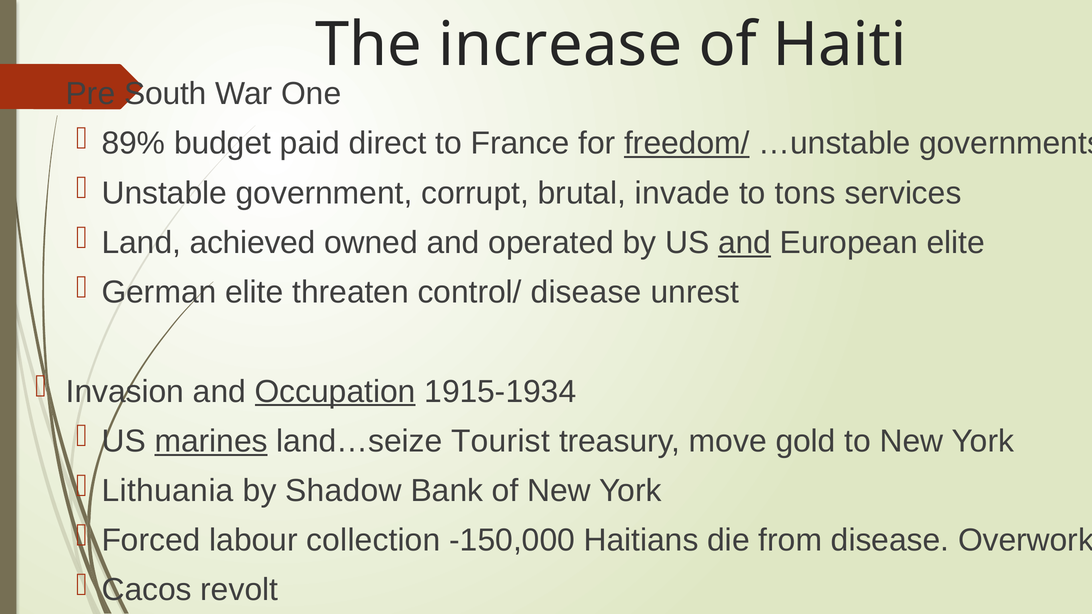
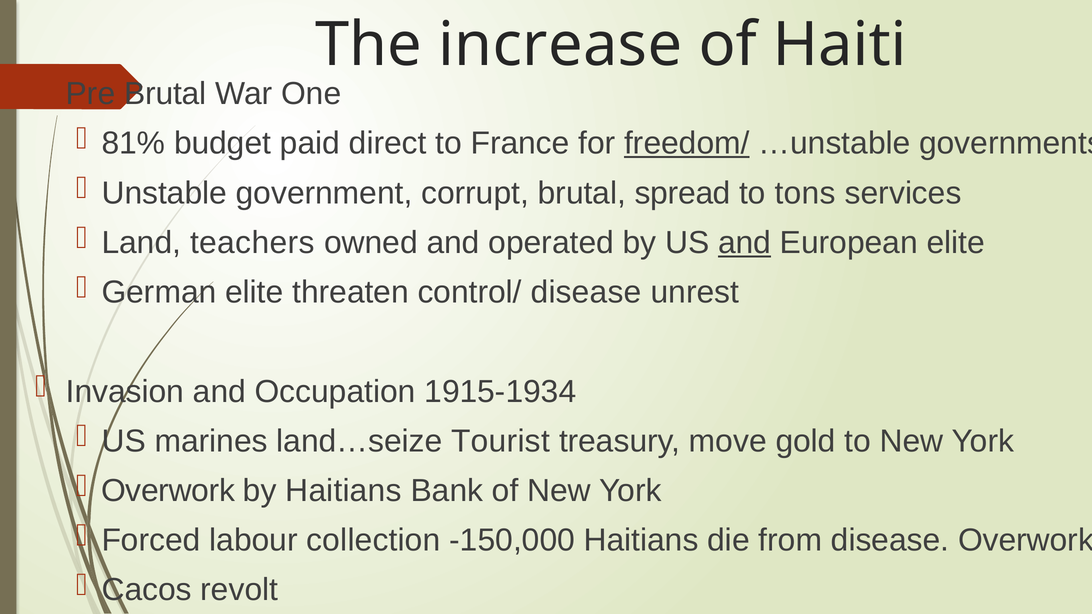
Pre South: South -> Brutal (165, 94)
89%: 89% -> 81% (133, 144)
invade: invade -> spread (683, 193)
achieved: achieved -> teachers (252, 243)
Occupation underline: present -> none (335, 392)
marines underline: present -> none (211, 441)
Lithuania: Lithuania -> Overwork (168, 491)
by Shadow: Shadow -> Haitians (344, 491)
